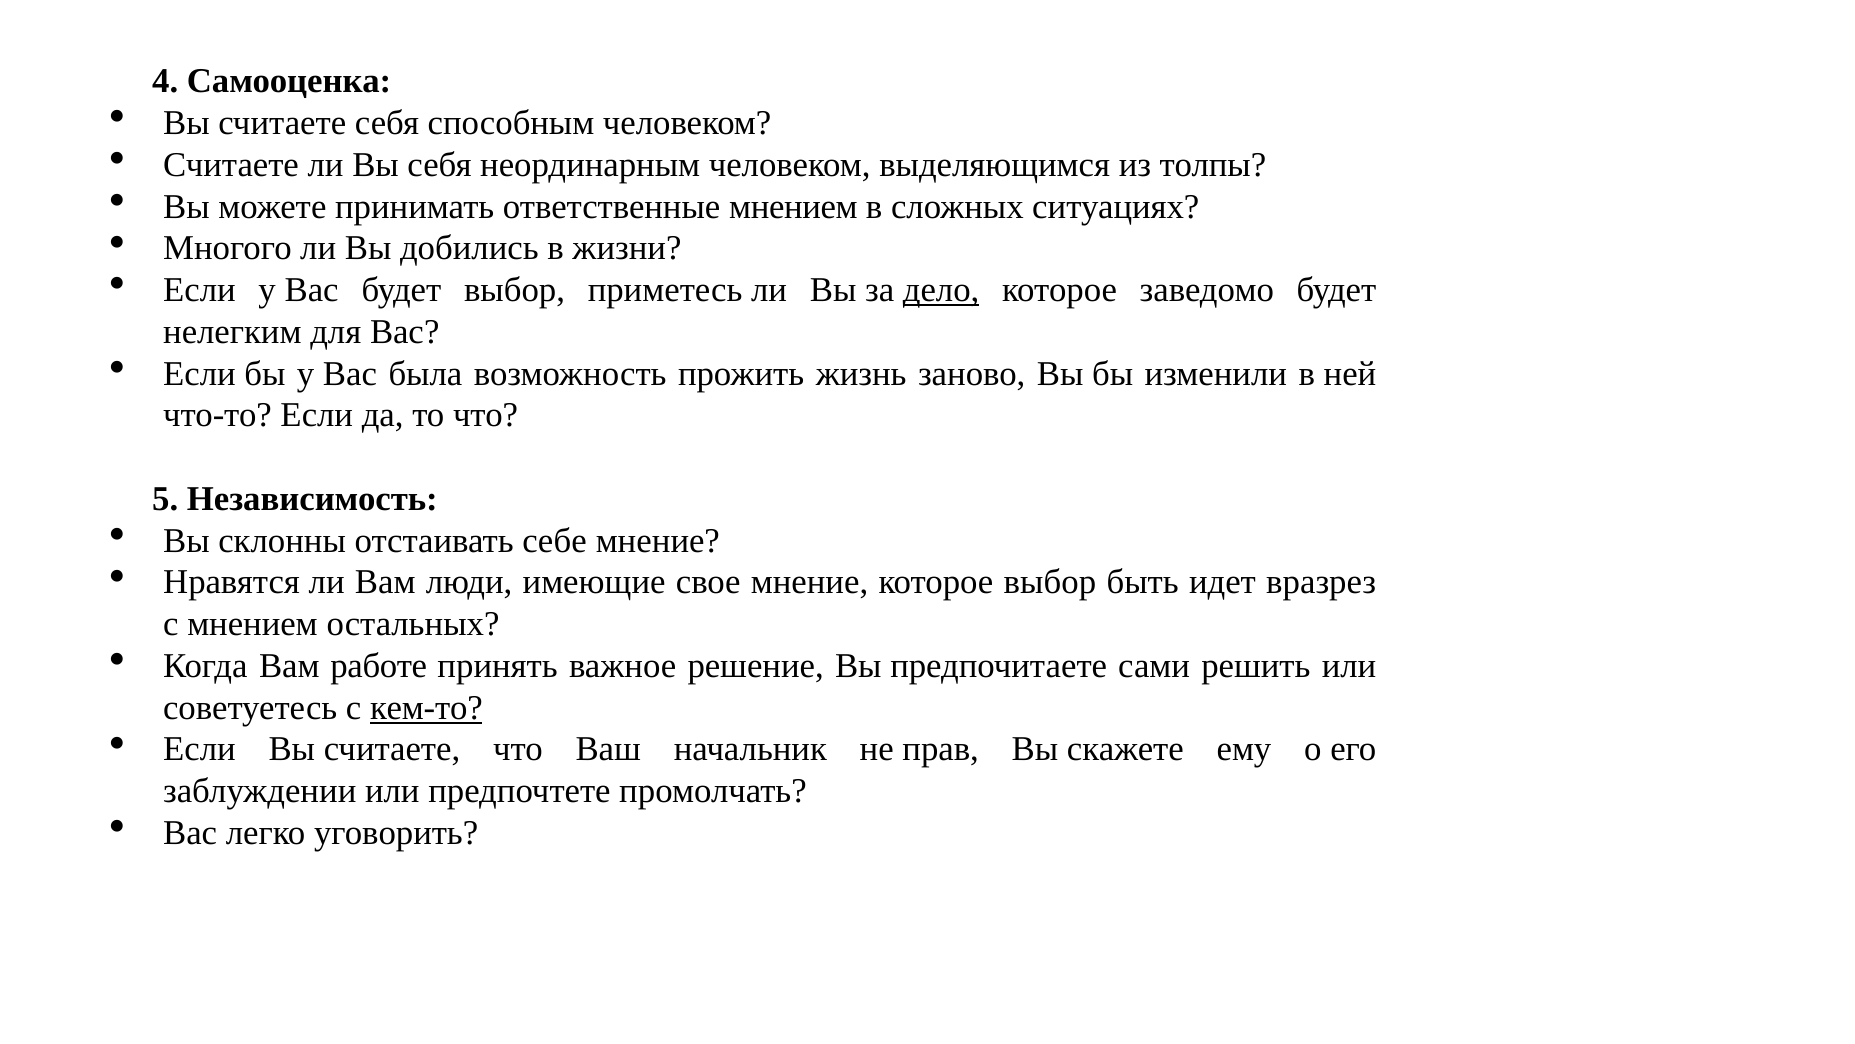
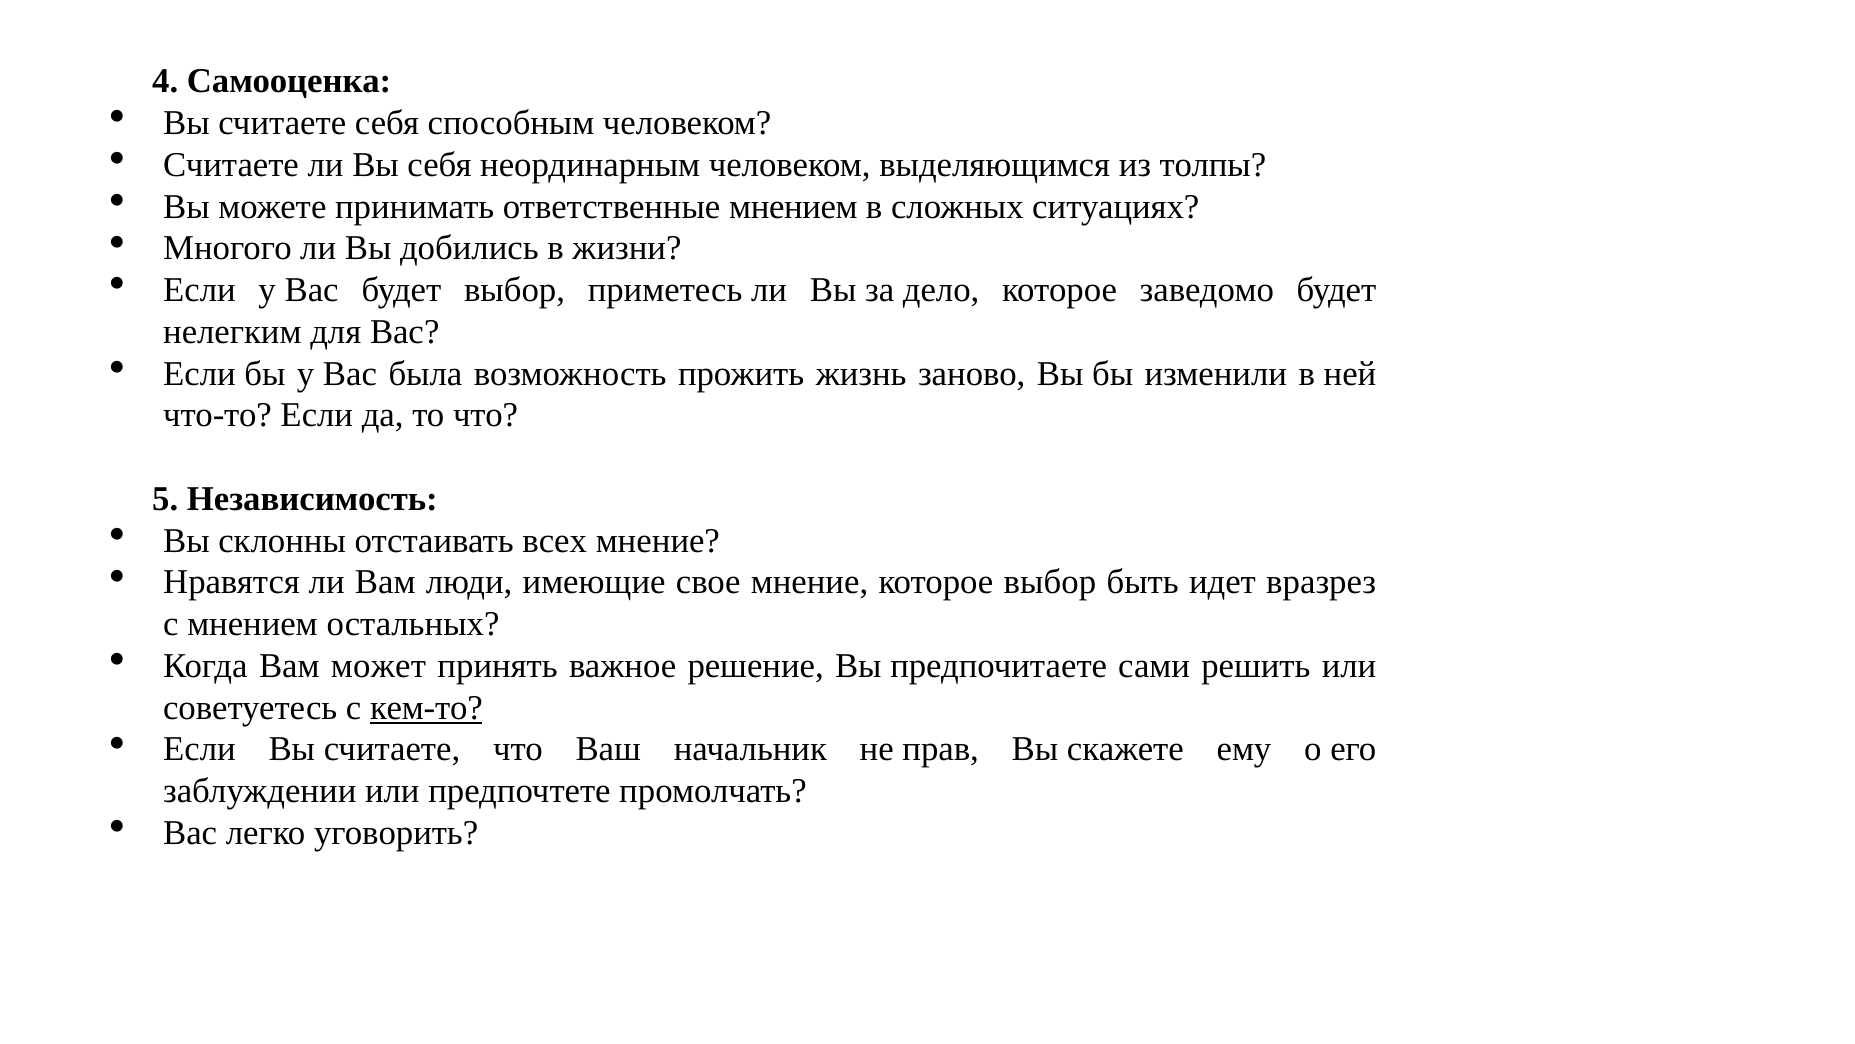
дело underline: present -> none (941, 290)
себе: себе -> всех (555, 540)
работе: работе -> может (378, 666)
